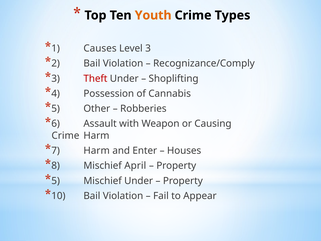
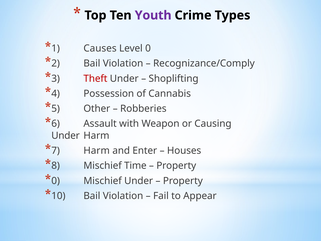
Youth colour: orange -> purple (153, 15)
Level 3: 3 -> 0 (148, 48)
Crime: Crime -> Under (66, 135)
April: April -> Time (135, 166)
5: 5 -> 0 (56, 181)
